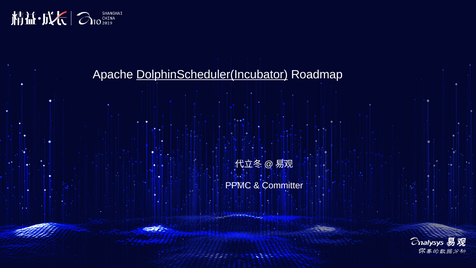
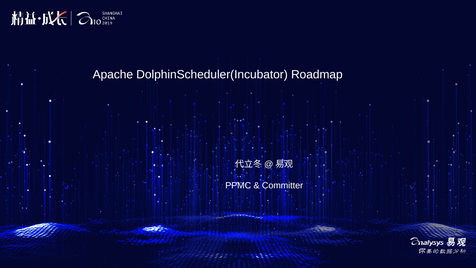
DolphinScheduler(Incubator underline: present -> none (212, 75)
